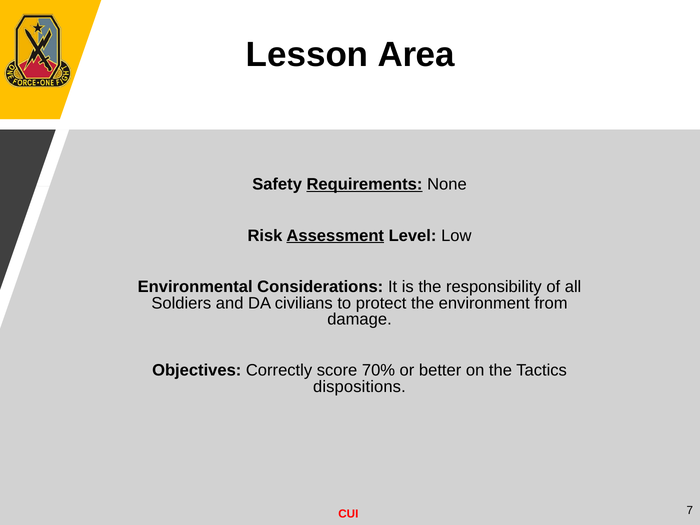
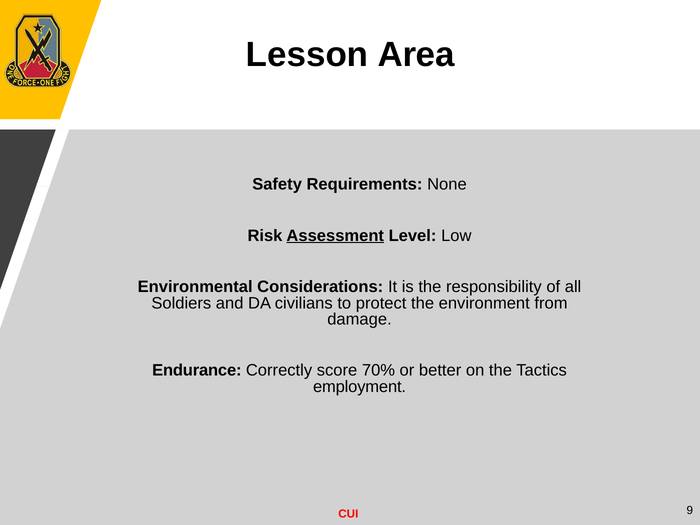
Requirements underline: present -> none (364, 184)
Objectives: Objectives -> Endurance (197, 371)
dispositions: dispositions -> employment (360, 387)
7: 7 -> 9 (690, 510)
